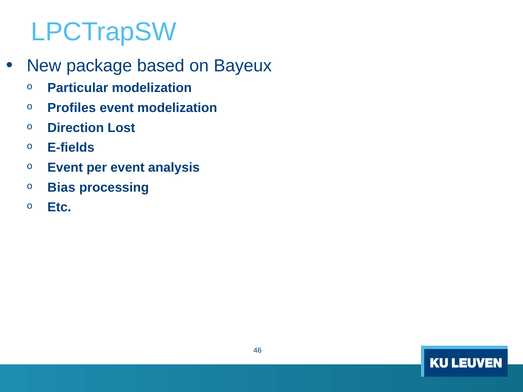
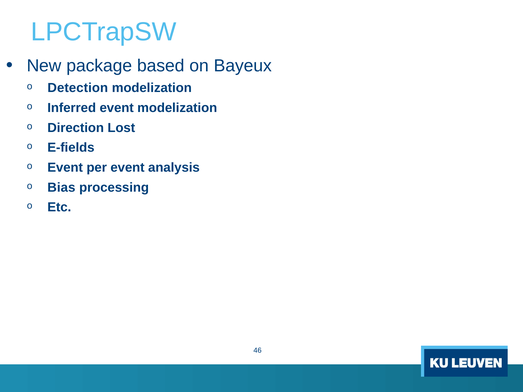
Particular: Particular -> Detection (78, 88)
Profiles: Profiles -> Inferred (72, 108)
